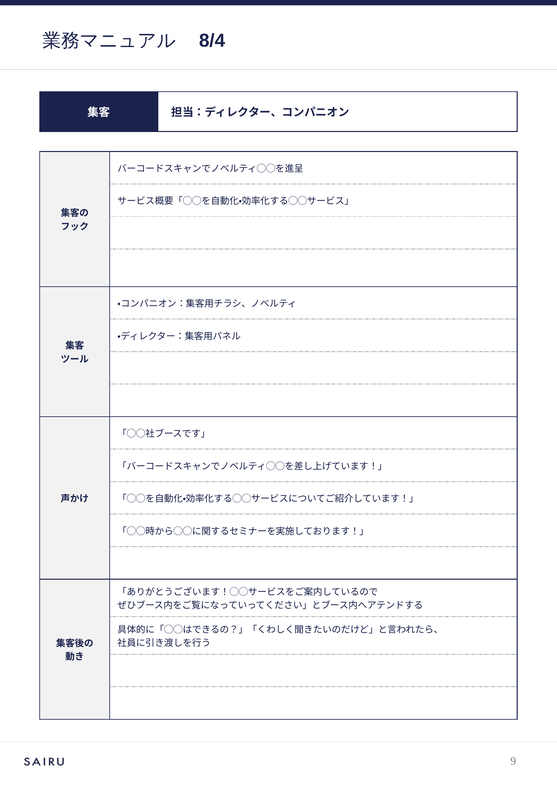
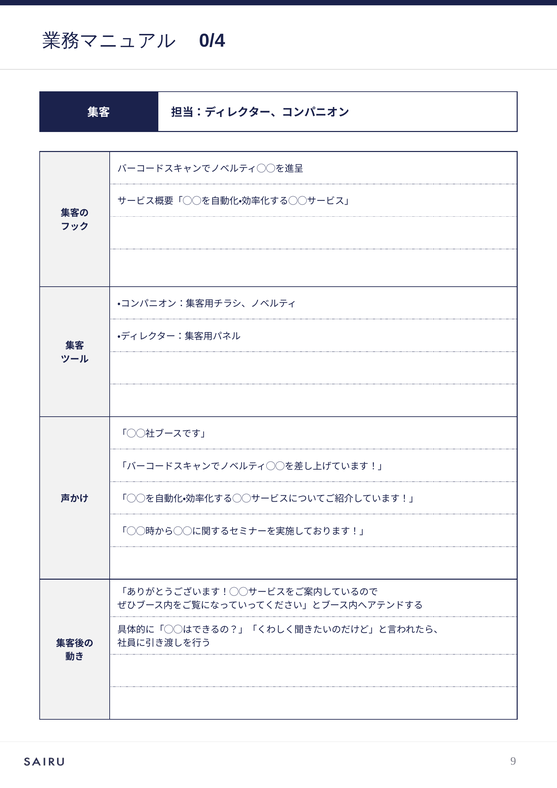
8/4: 8/4 -> 0/4 (212, 41)
